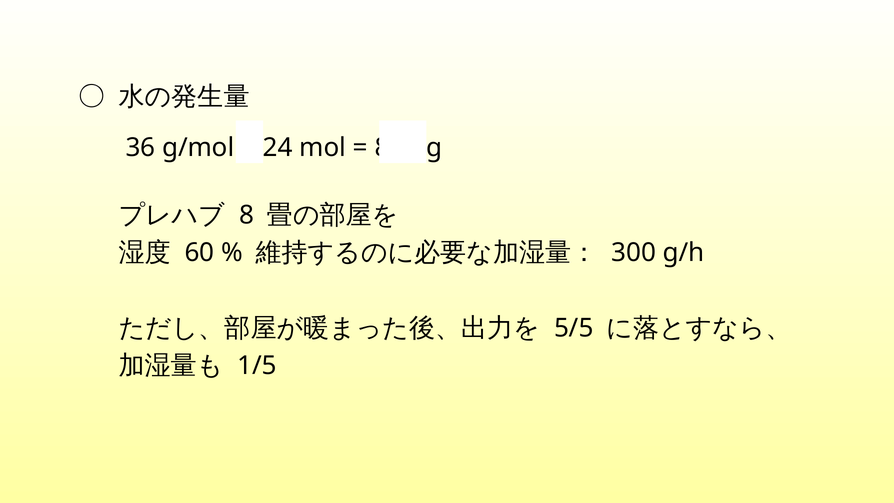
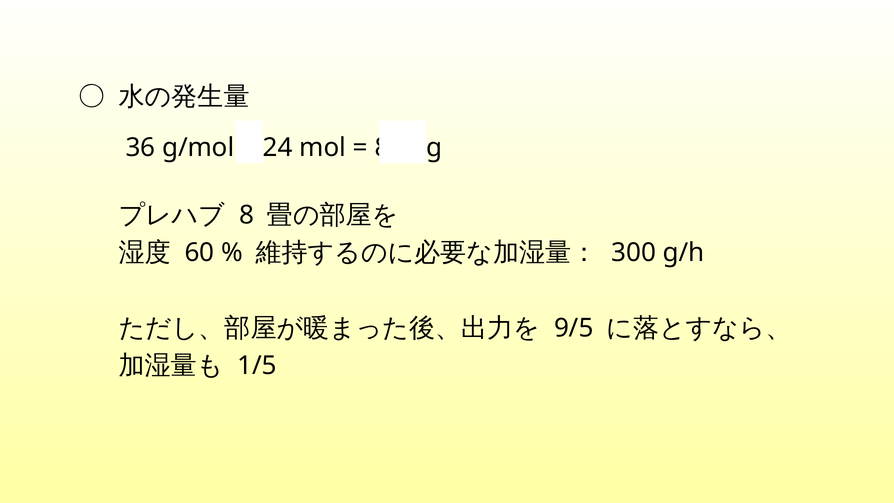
5/5: 5/5 -> 9/5 (574, 328)
